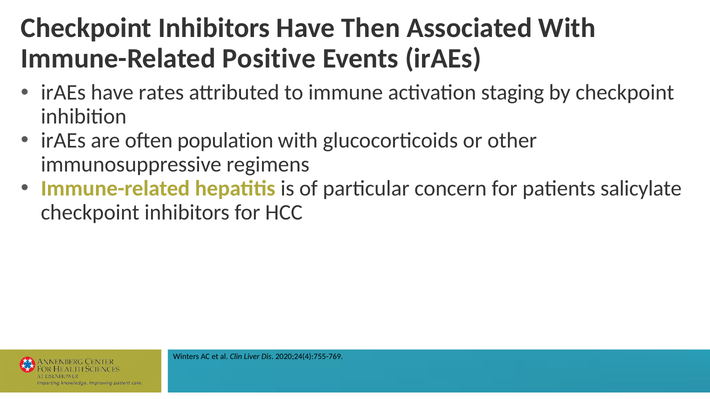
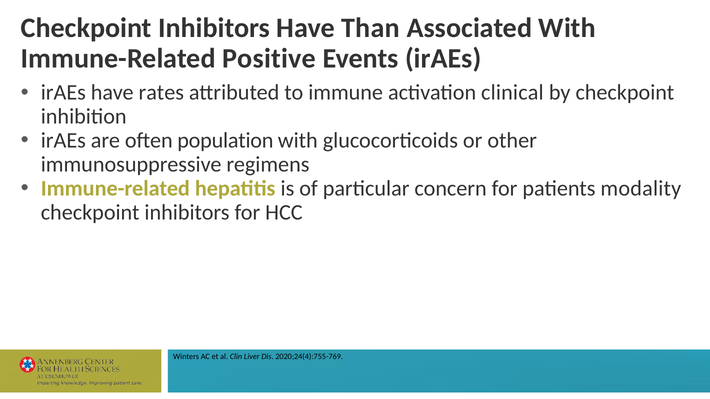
Then: Then -> Than (371, 28)
staging: staging -> clinical (512, 93)
salicylate: salicylate -> modality (641, 189)
